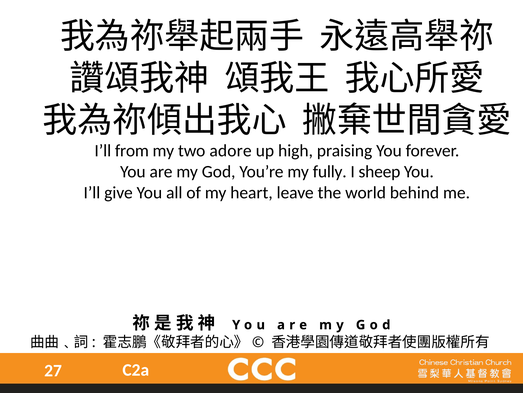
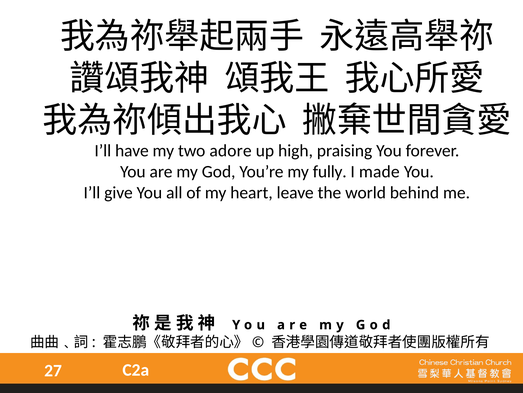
from: from -> have (132, 151)
sheep: sheep -> made (379, 171)
